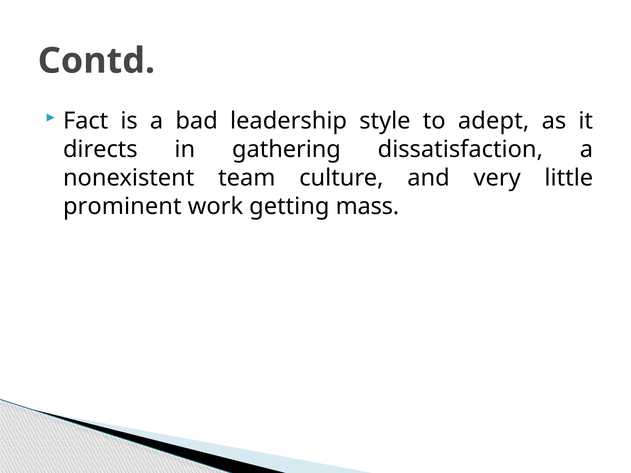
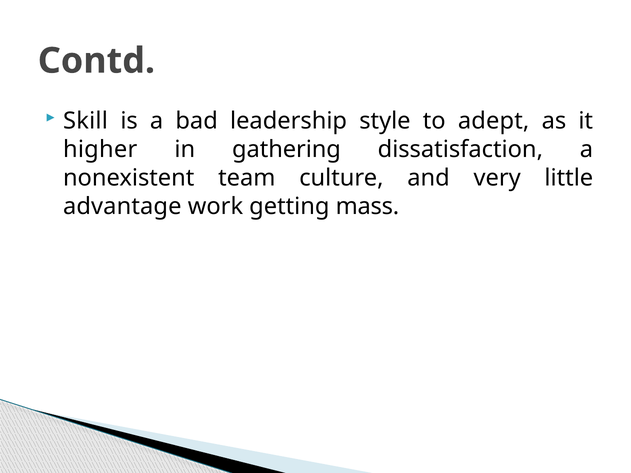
Fact: Fact -> Skill (85, 121)
directs: directs -> higher (100, 150)
prominent: prominent -> advantage (122, 206)
